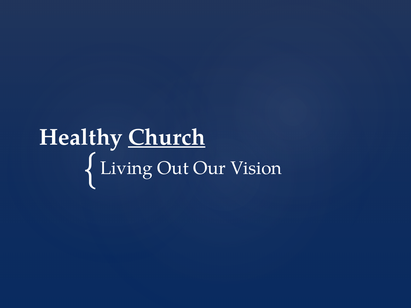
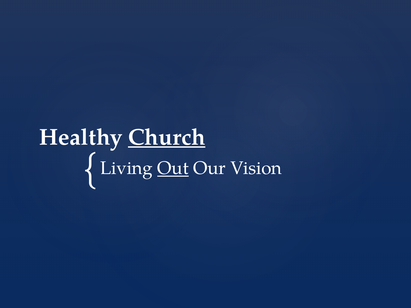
Out underline: none -> present (173, 168)
